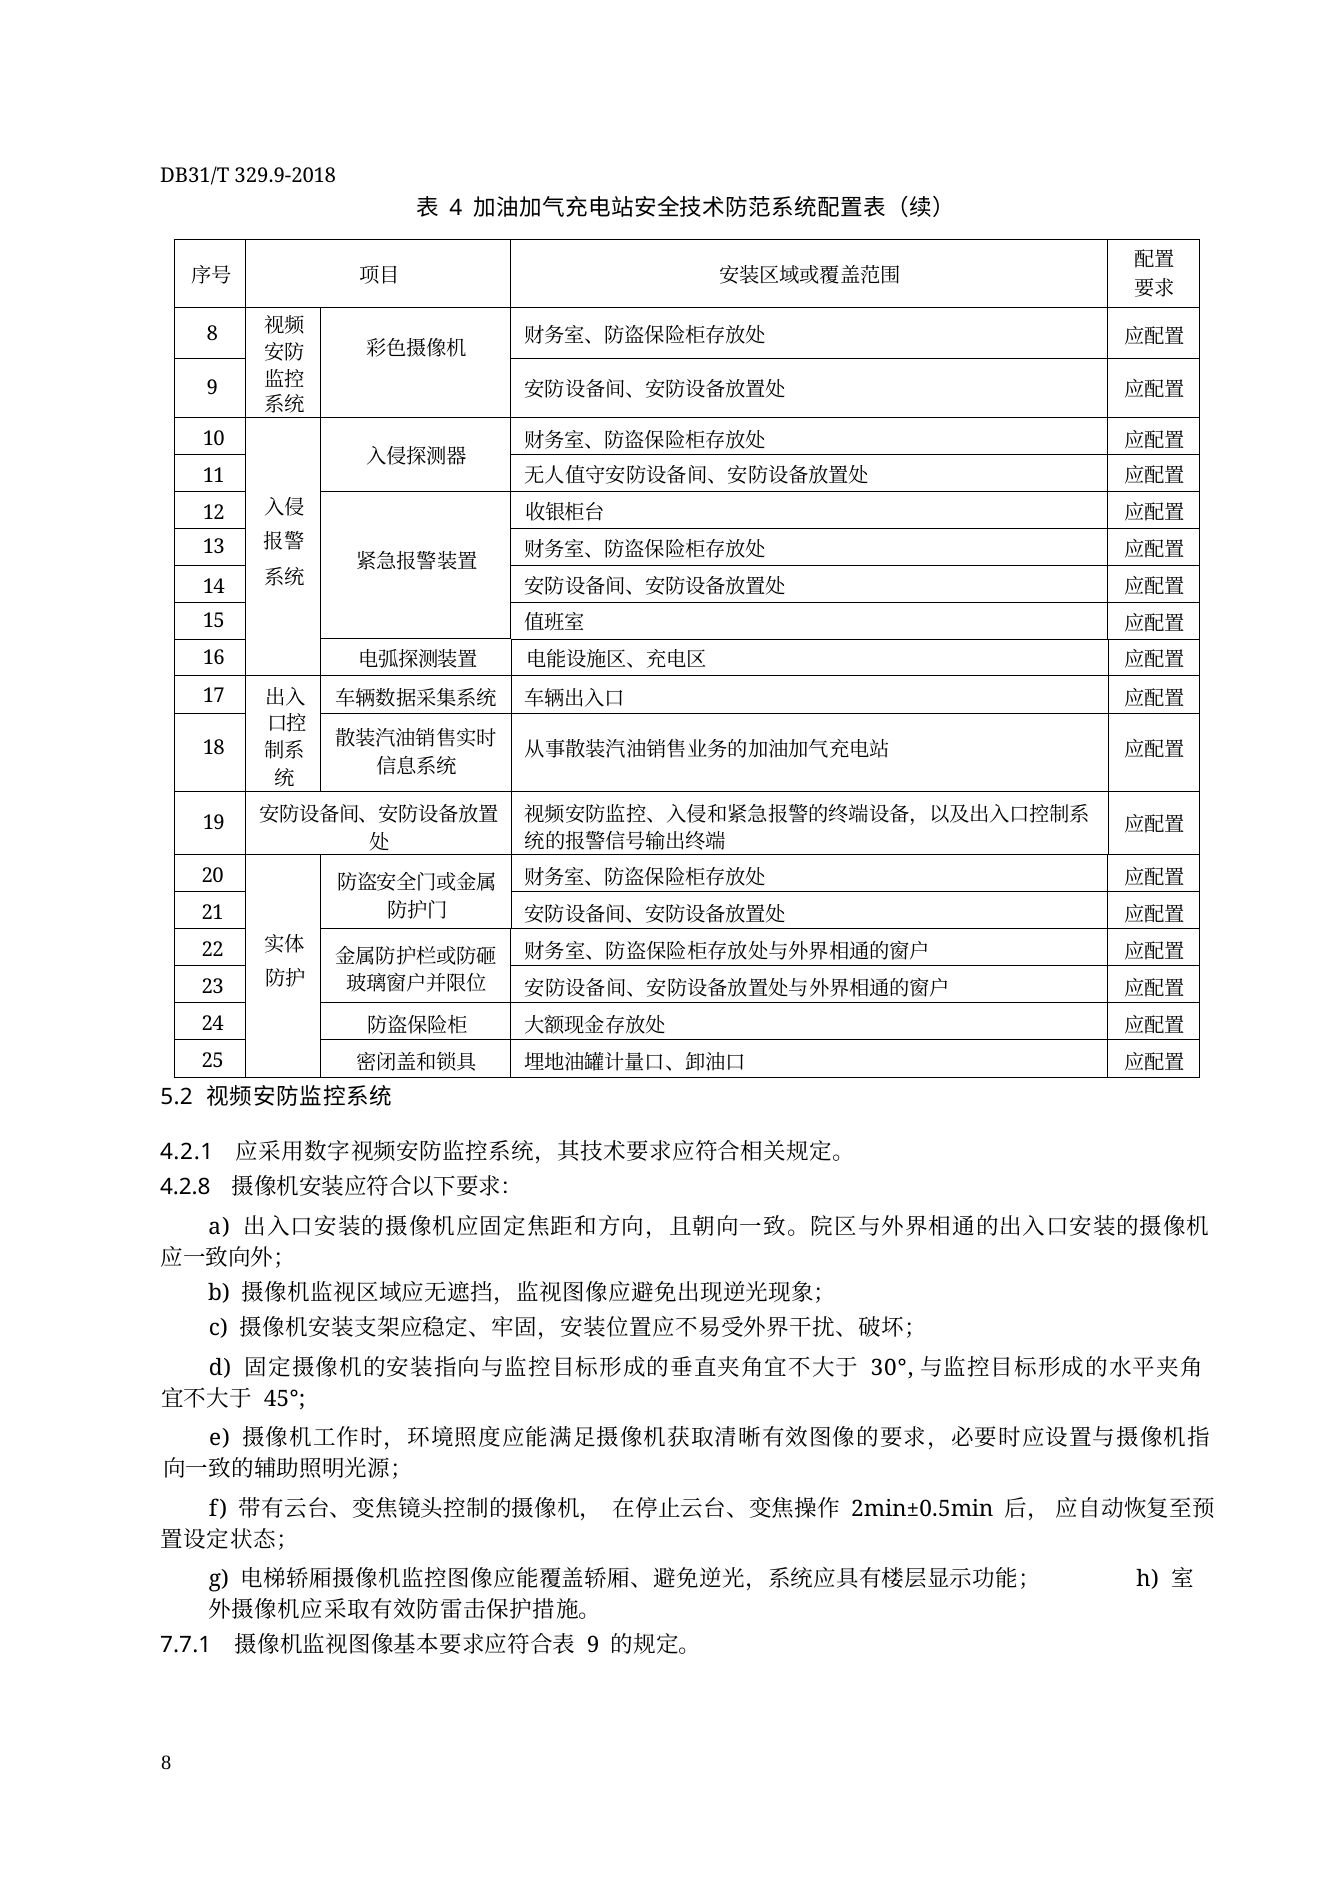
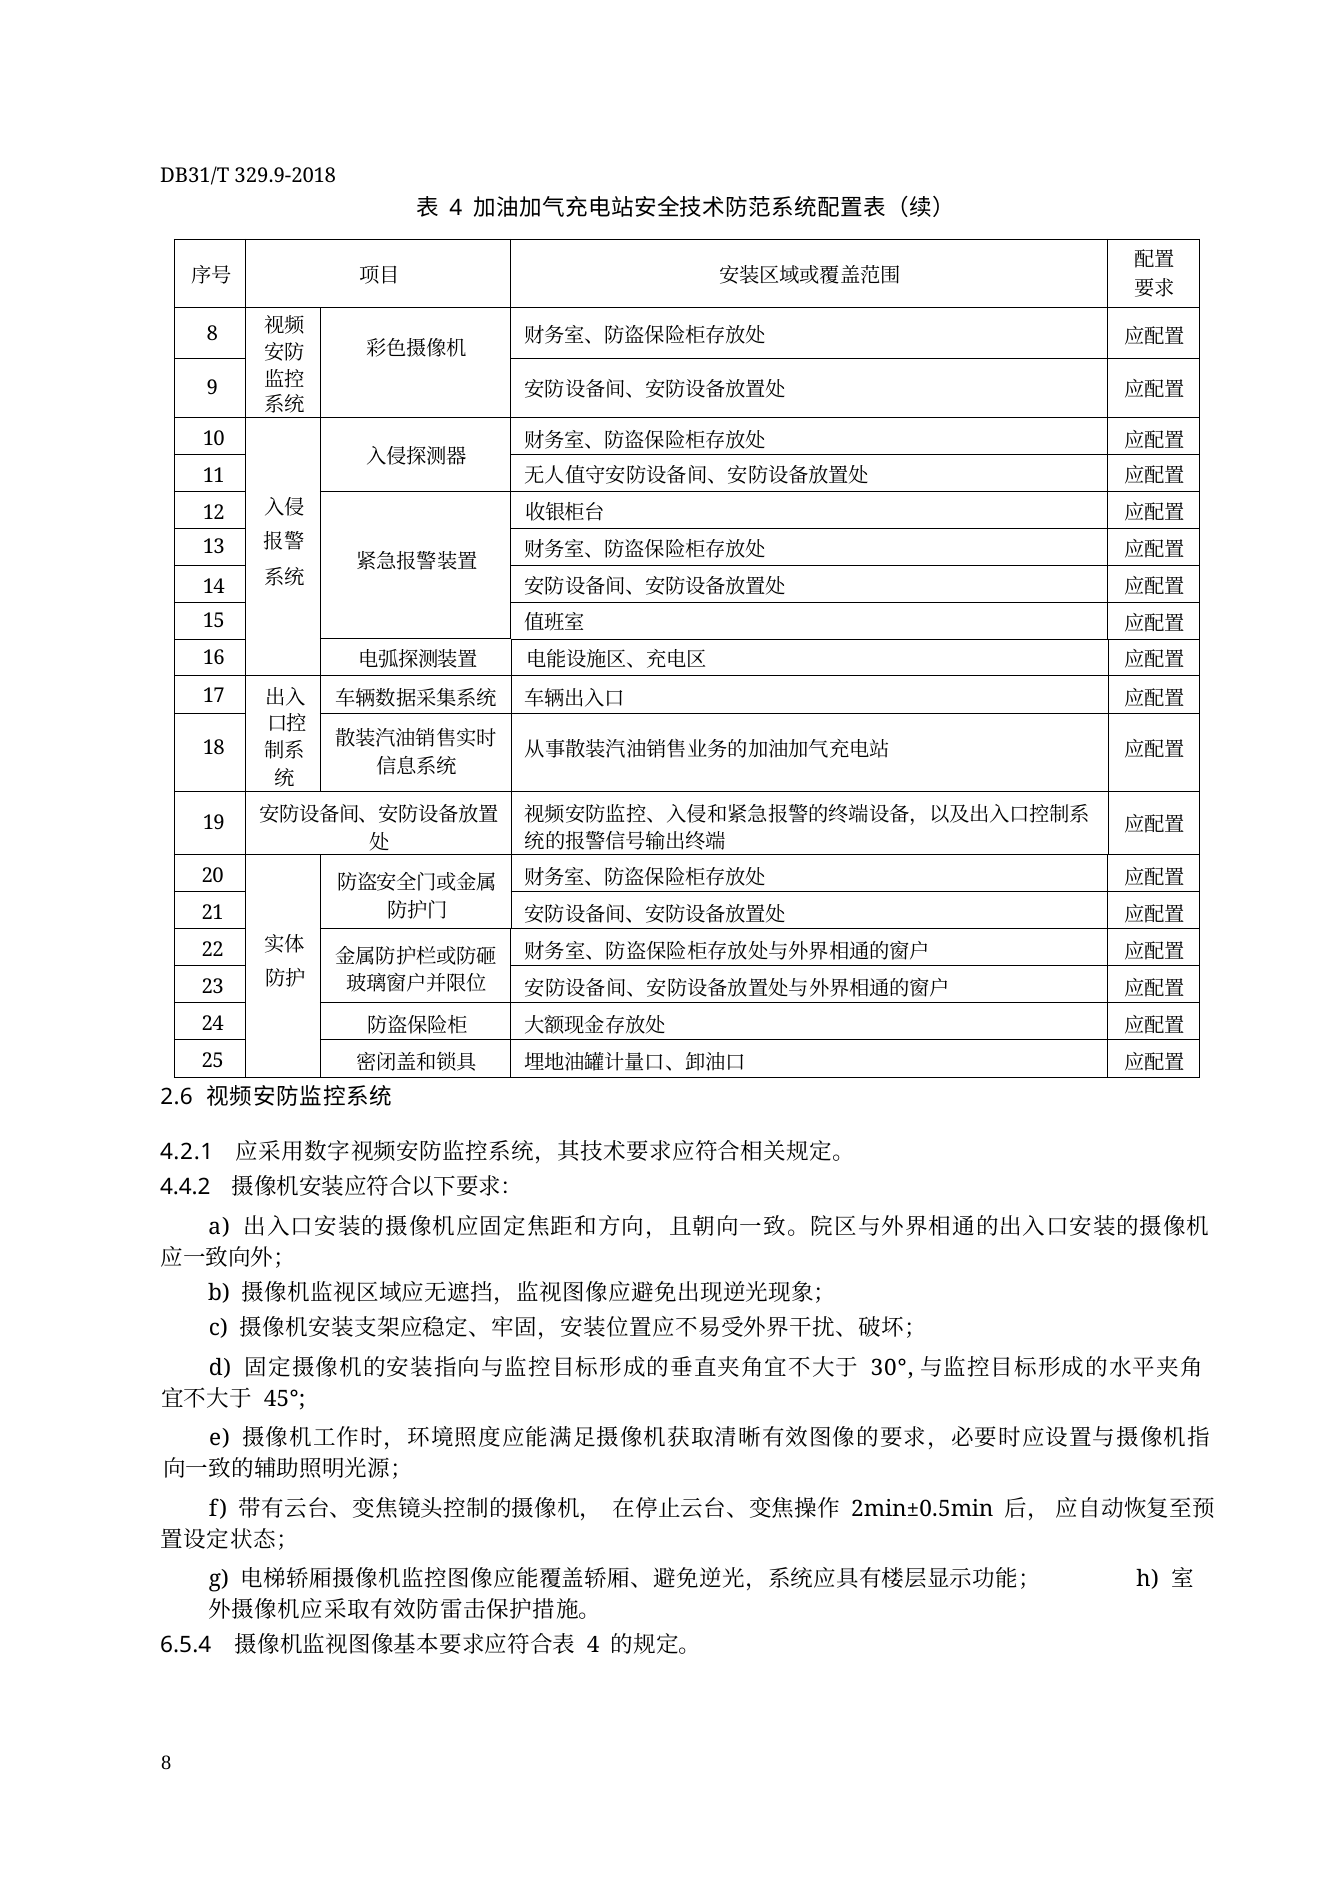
5.2: 5.2 -> 2.6 (177, 1098)
4.2.8: 4.2.8 -> 4.4.2 (185, 1188)
7.7.1: 7.7.1 -> 6.5.4 (186, 1646)
9: 9 -> 4 (593, 1646)
